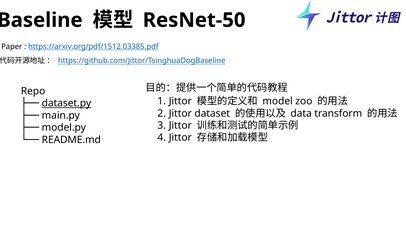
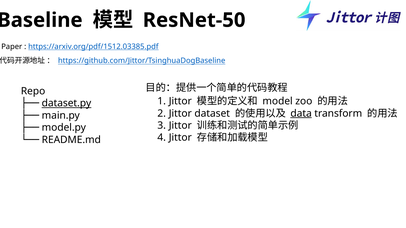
data underline: none -> present (301, 114)
